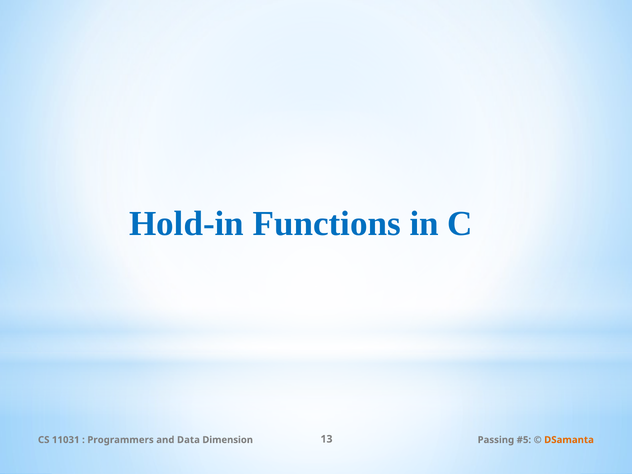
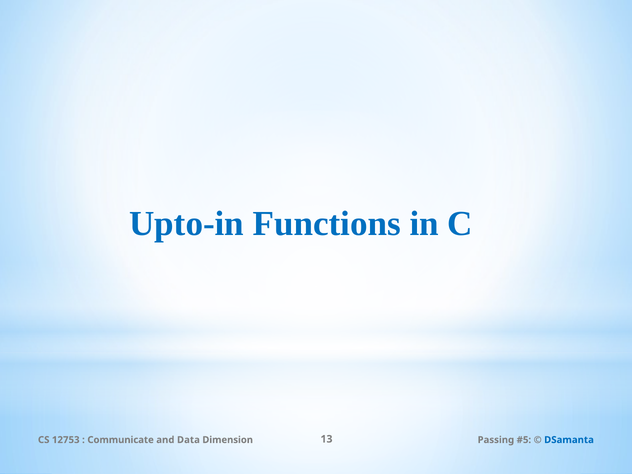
Hold-in: Hold-in -> Upto-in (187, 224)
11031: 11031 -> 12753 (66, 440)
Programmers: Programmers -> Communicate (121, 440)
DSamanta colour: orange -> blue (569, 440)
